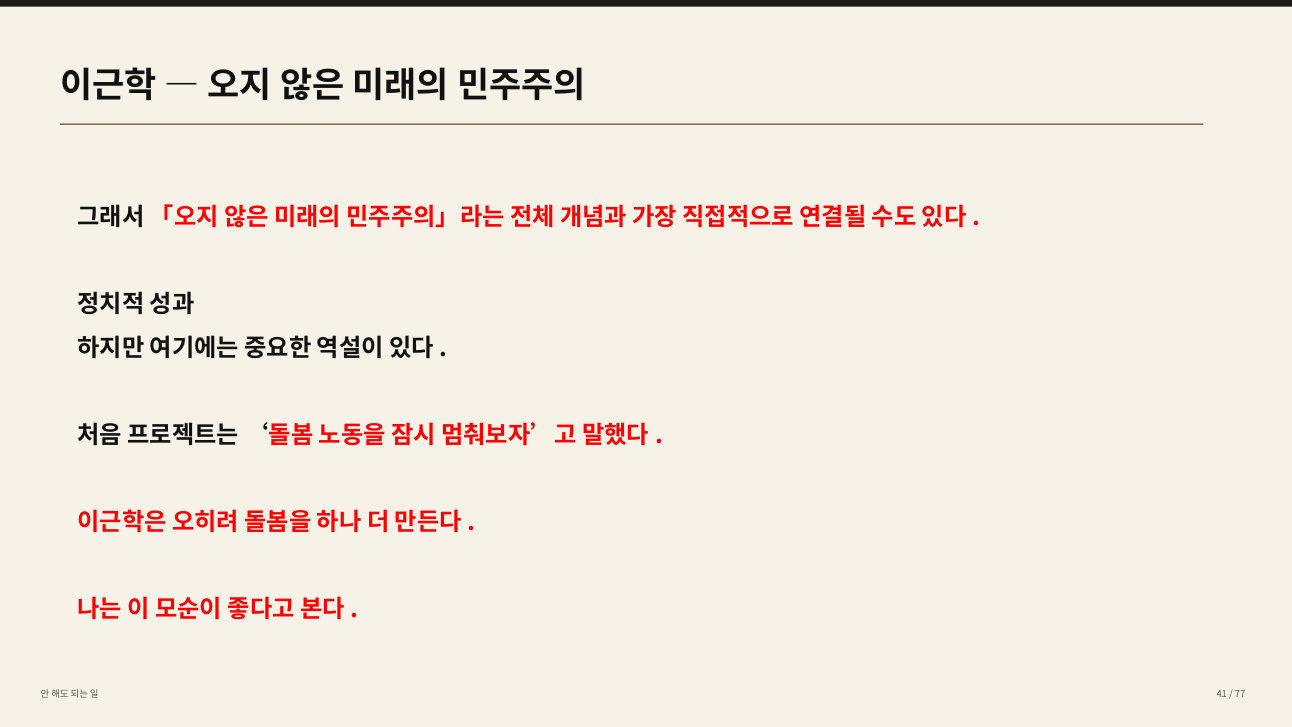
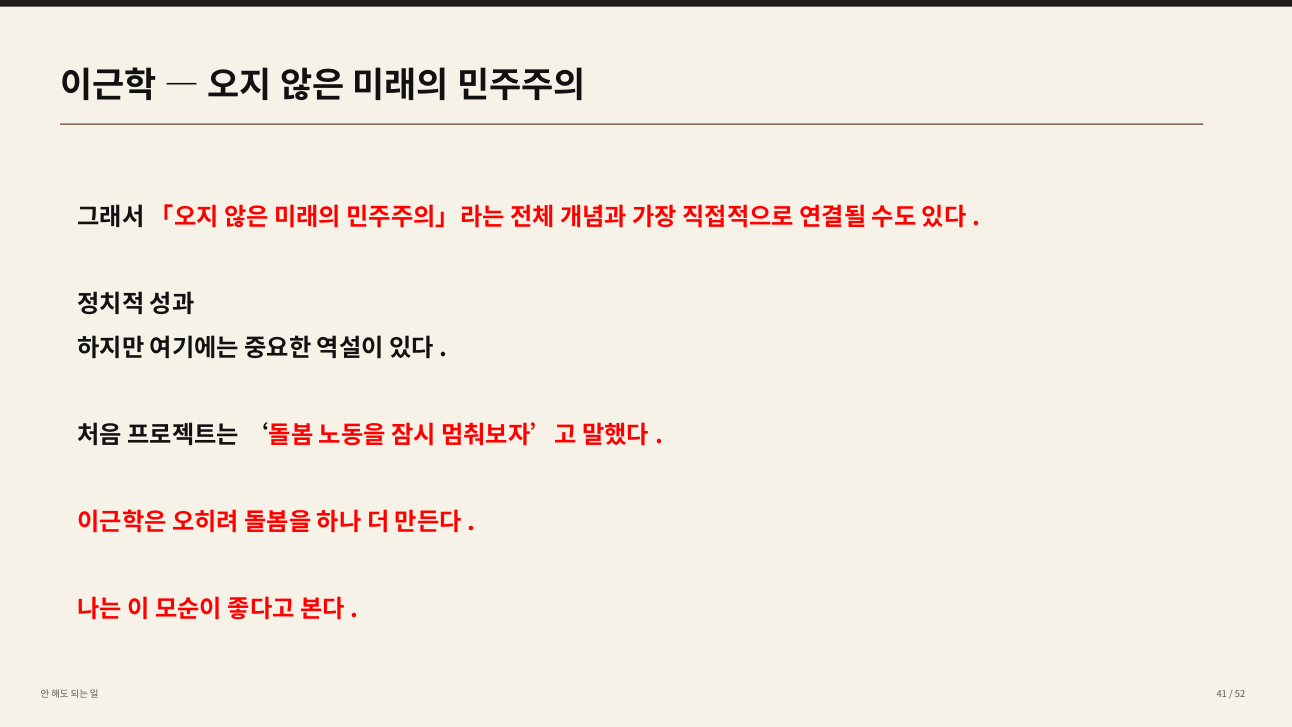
77: 77 -> 52 (1240, 694)
